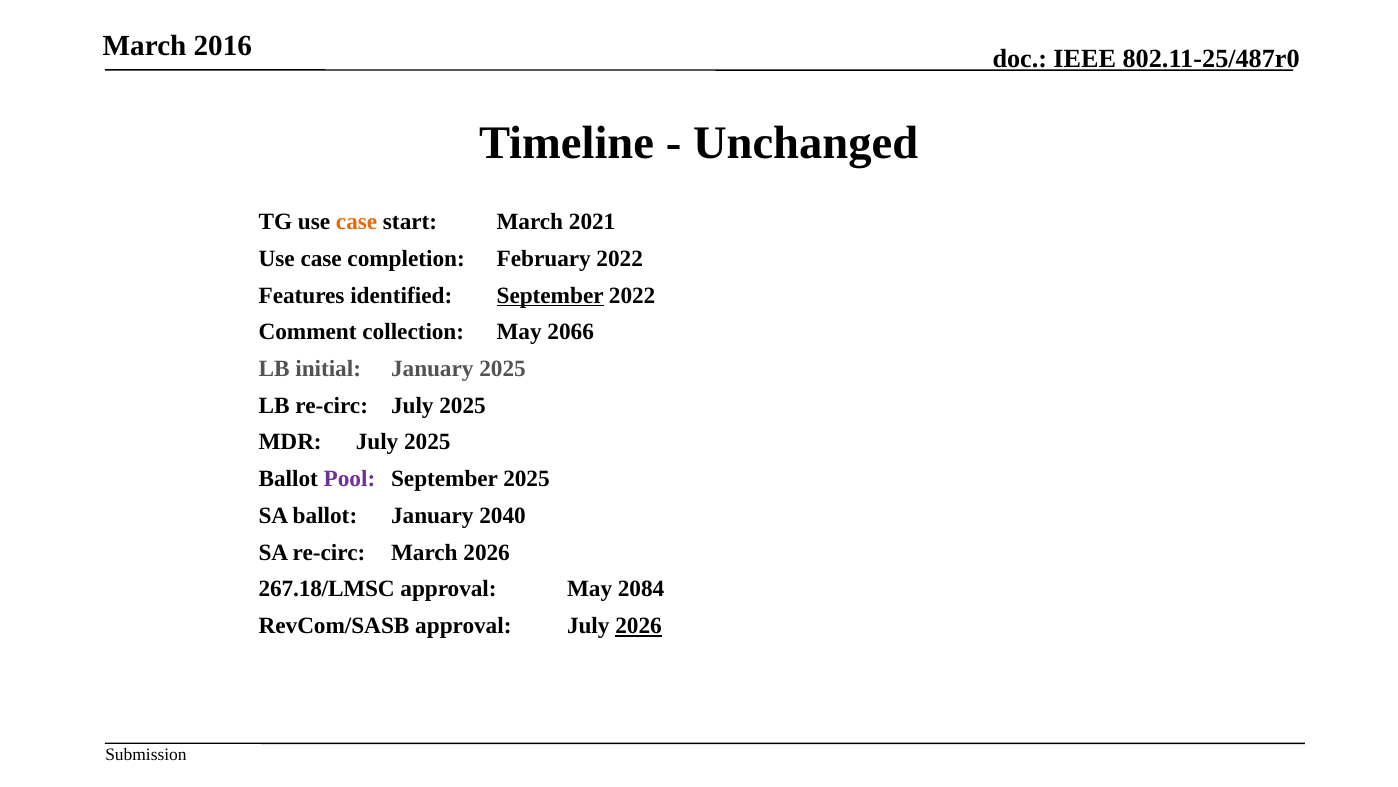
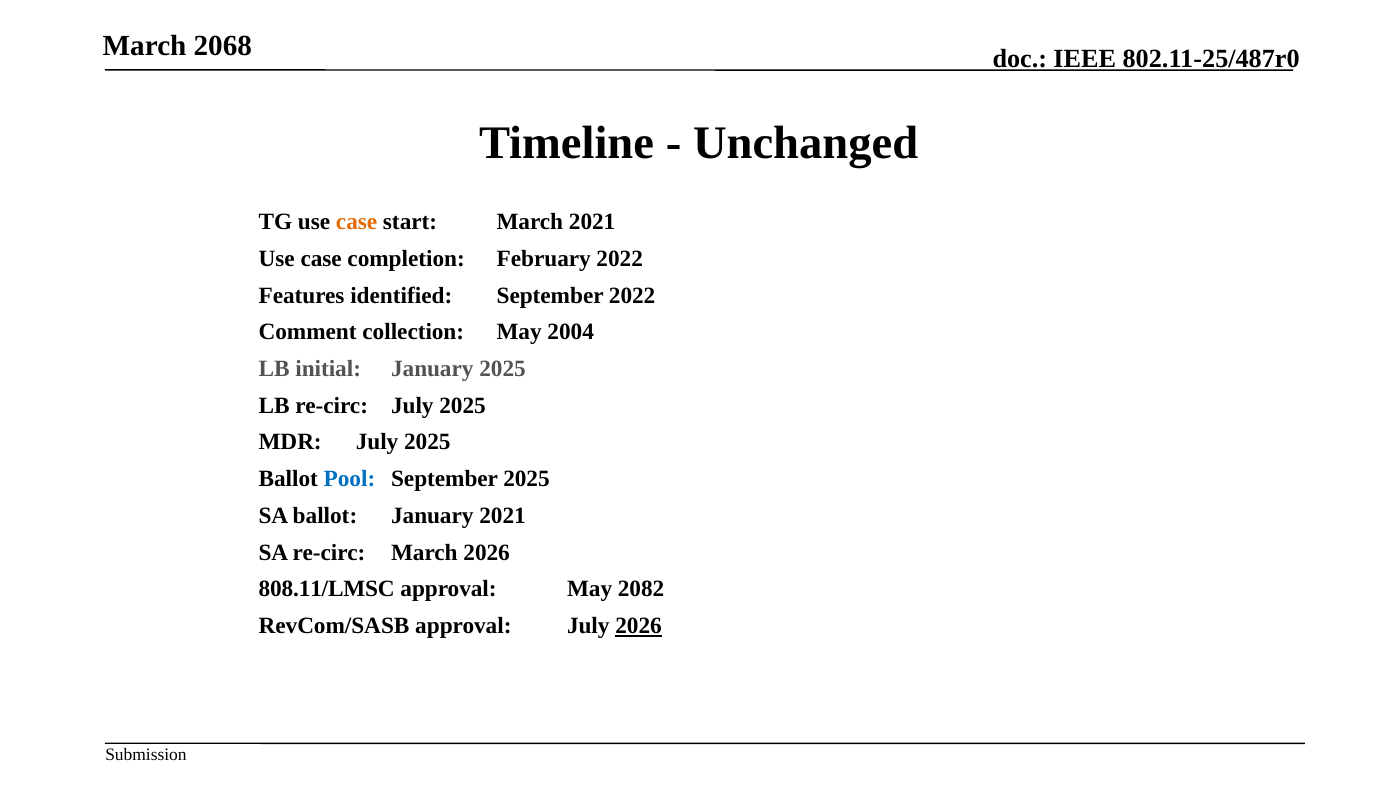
2016: 2016 -> 2068 (223, 46)
September underline: present -> none (550, 295)
2066: 2066 -> 2004 (571, 332)
Pool colour: purple -> blue (349, 479)
January 2040: 2040 -> 2021 (503, 515)
267.18/LMSC: 267.18/LMSC -> 808.11/LMSC (327, 589)
2084: 2084 -> 2082 (641, 589)
